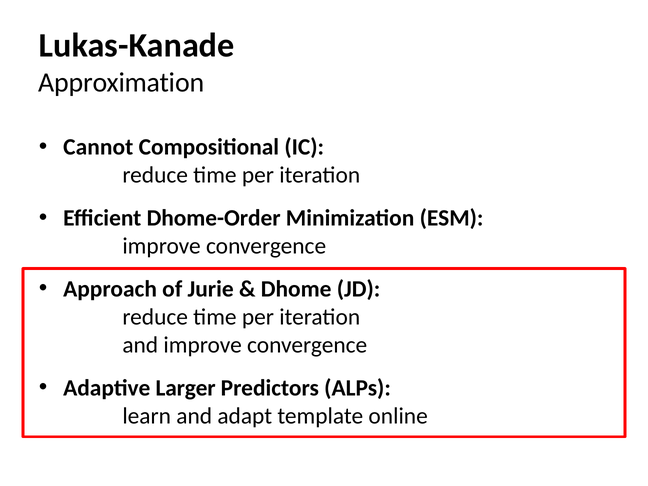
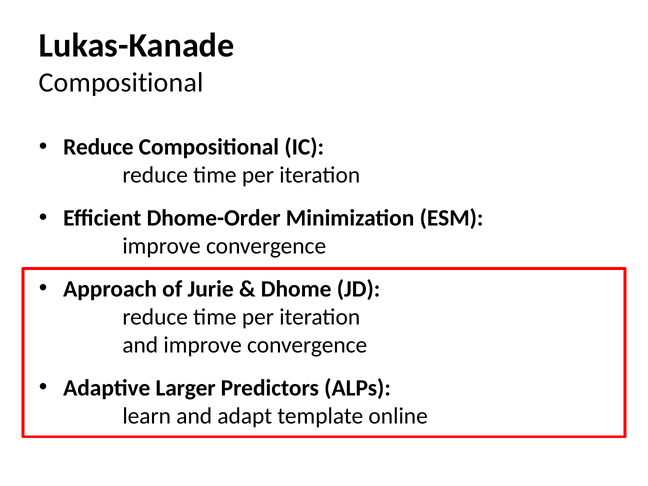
Approximation: Approximation -> Compositional (121, 82)
Cannot: Cannot -> Reduce (98, 147)
